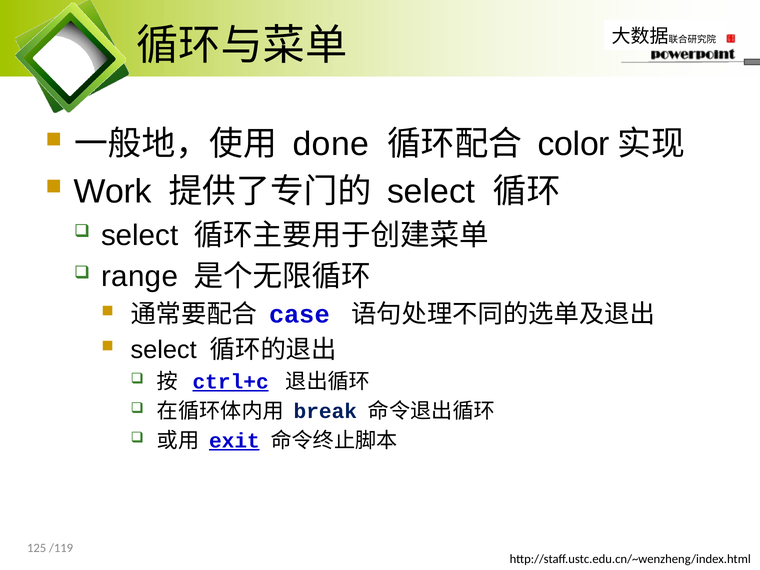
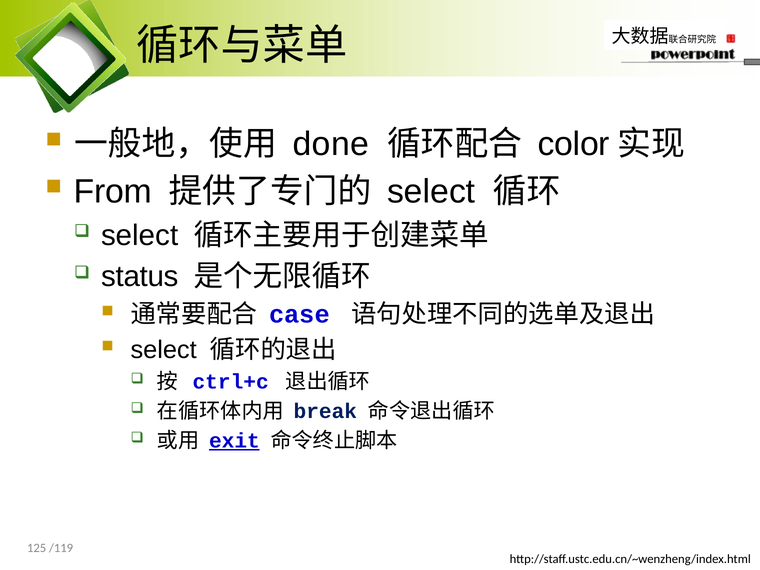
Work: Work -> From (113, 192)
range: range -> status (140, 277)
ctrl+c underline: present -> none (231, 382)
